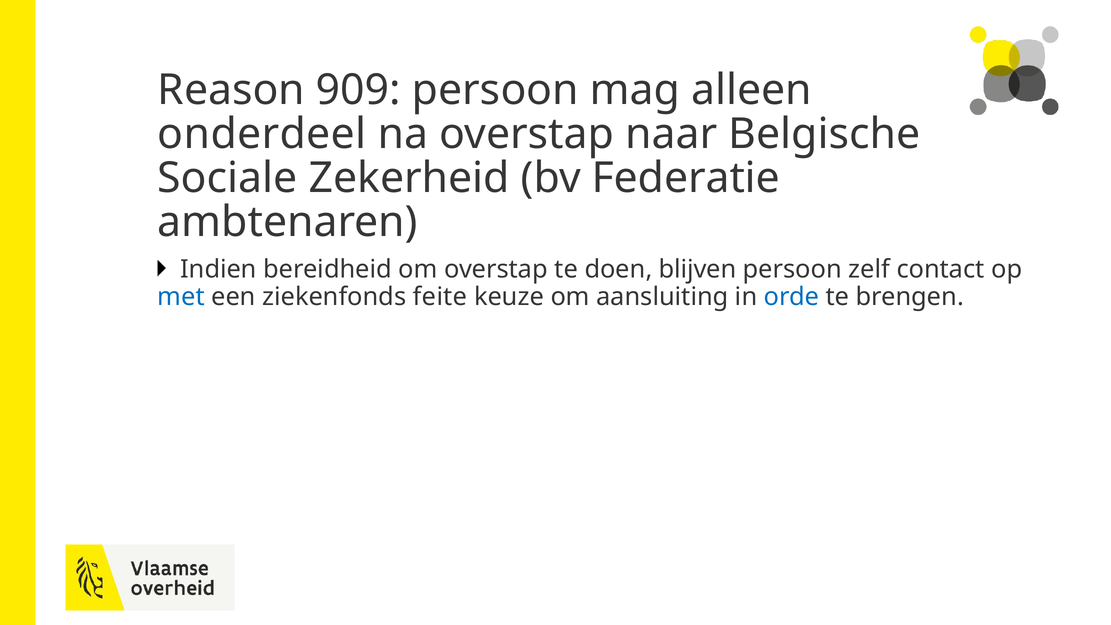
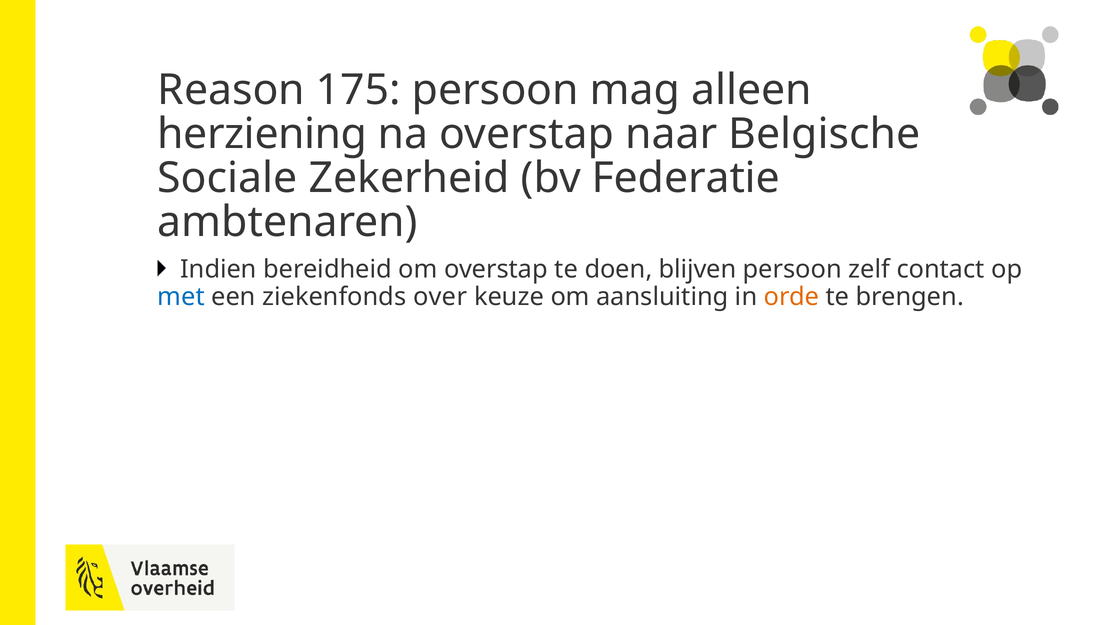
909: 909 -> 175 (358, 90)
onderdeel: onderdeel -> herziening (262, 134)
feite: feite -> over (440, 297)
orde colour: blue -> orange (792, 297)
